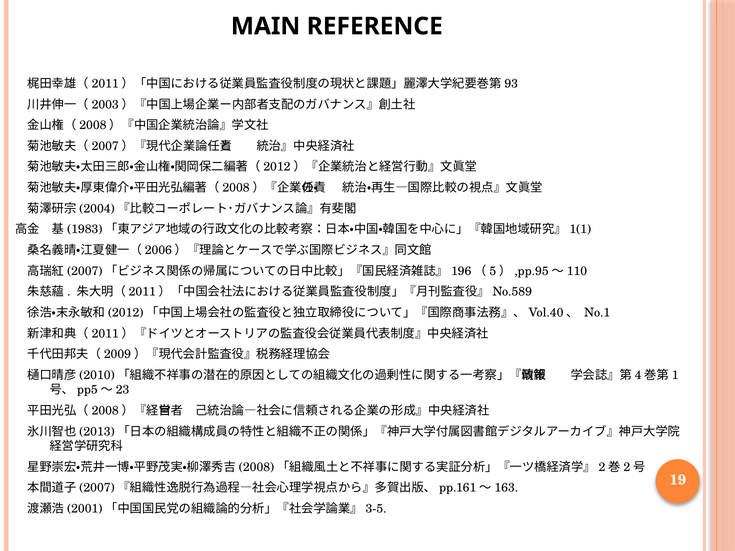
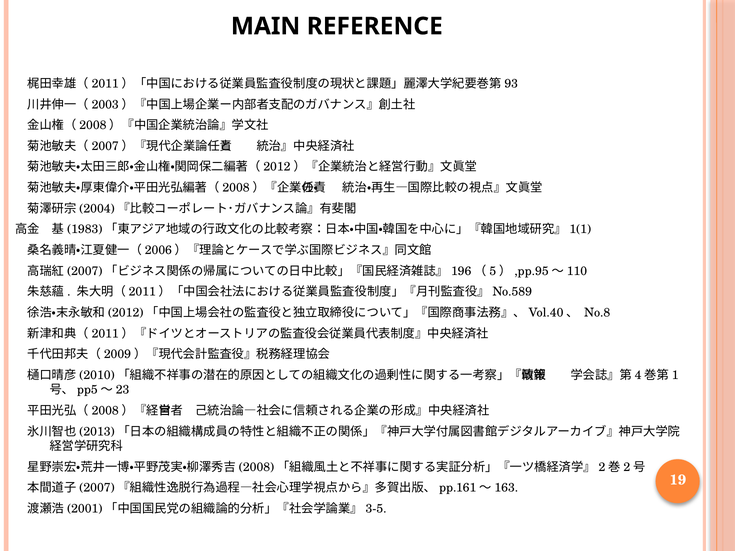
No.1: No.1 -> No.8 (597, 313)
